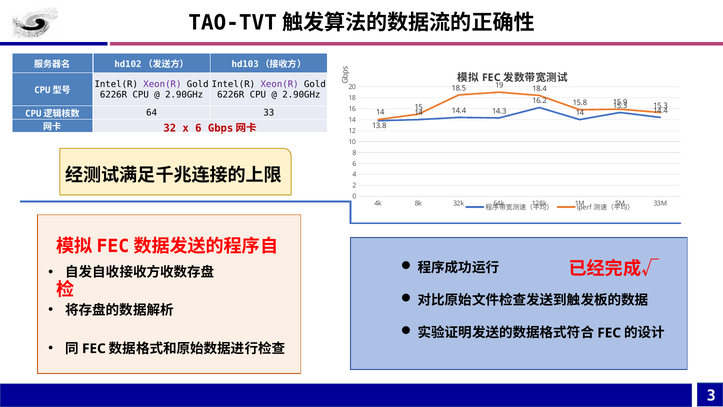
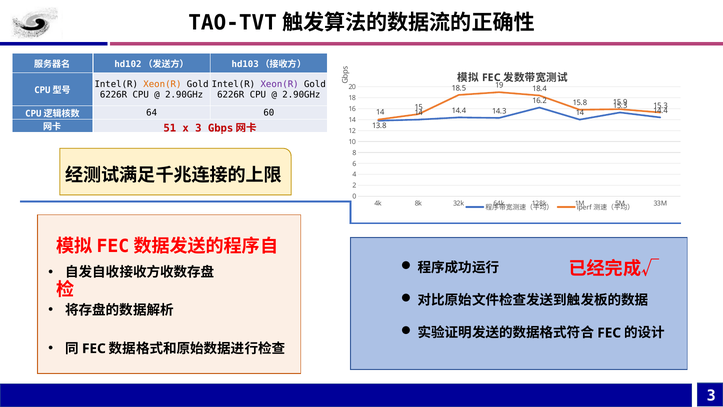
Xeon(R colour: purple -> orange (162, 84)
33: 33 -> 60 (269, 113)
32: 32 -> 51 (170, 128)
x 6: 6 -> 3 (198, 128)
